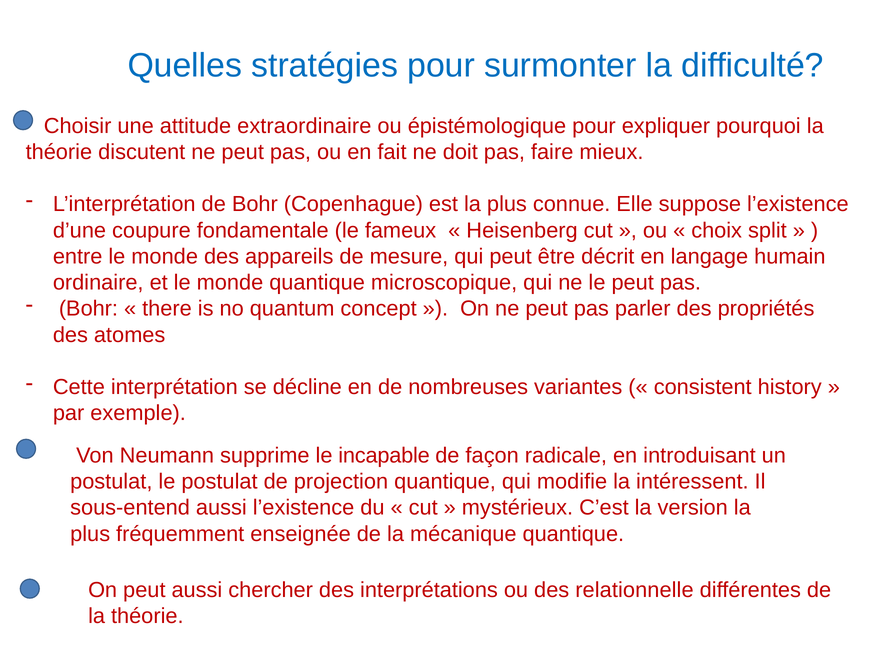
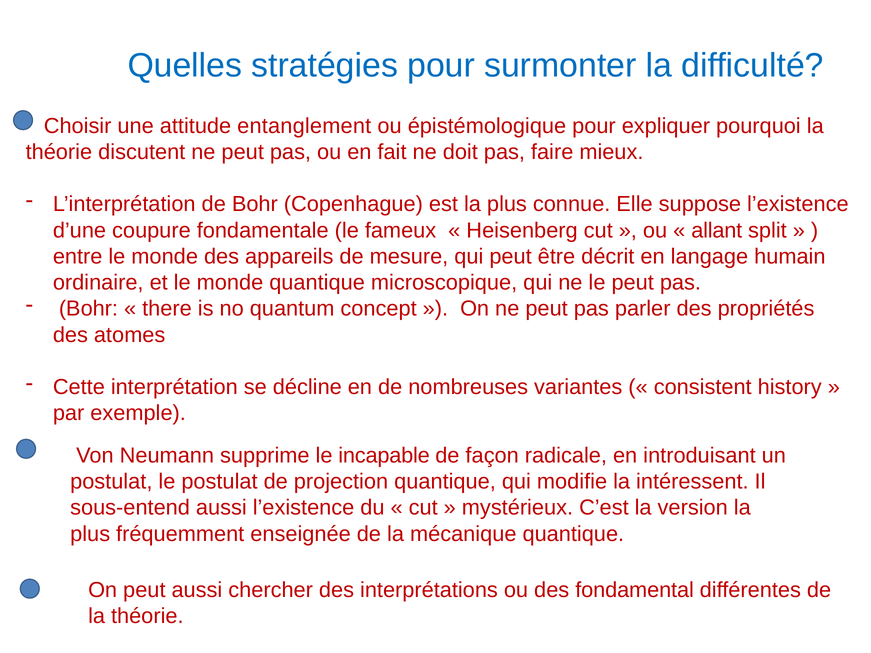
extraordinaire: extraordinaire -> entanglement (304, 126)
choix: choix -> allant (717, 230)
relationnelle: relationnelle -> fondamental (635, 590)
